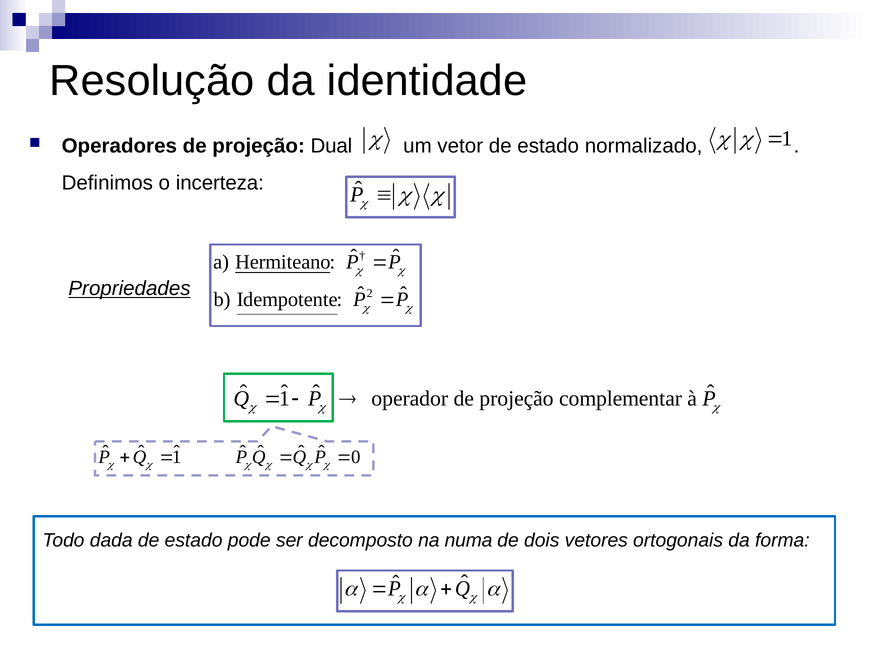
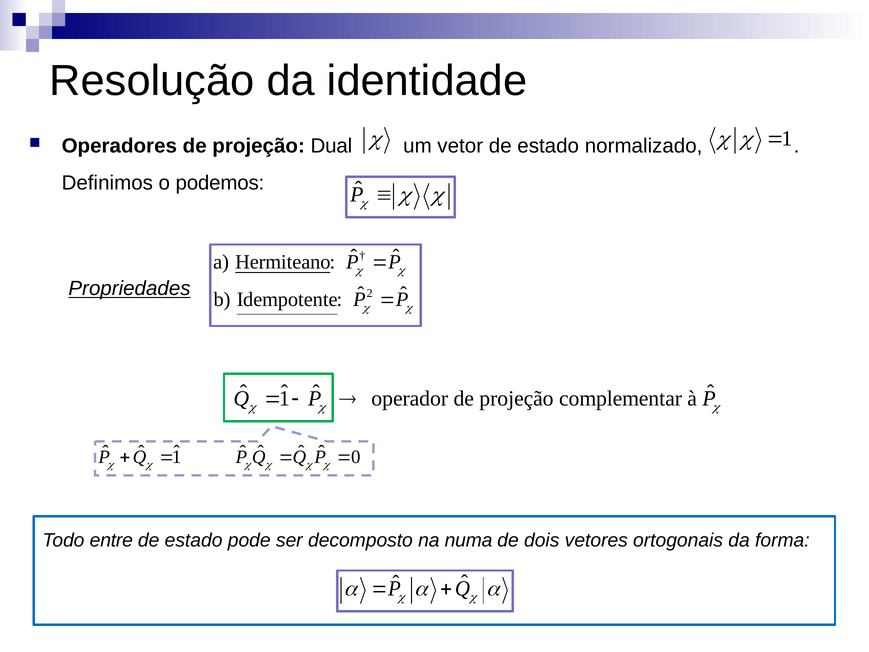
incerteza: incerteza -> podemos (220, 183)
dada: dada -> entre (111, 540)
